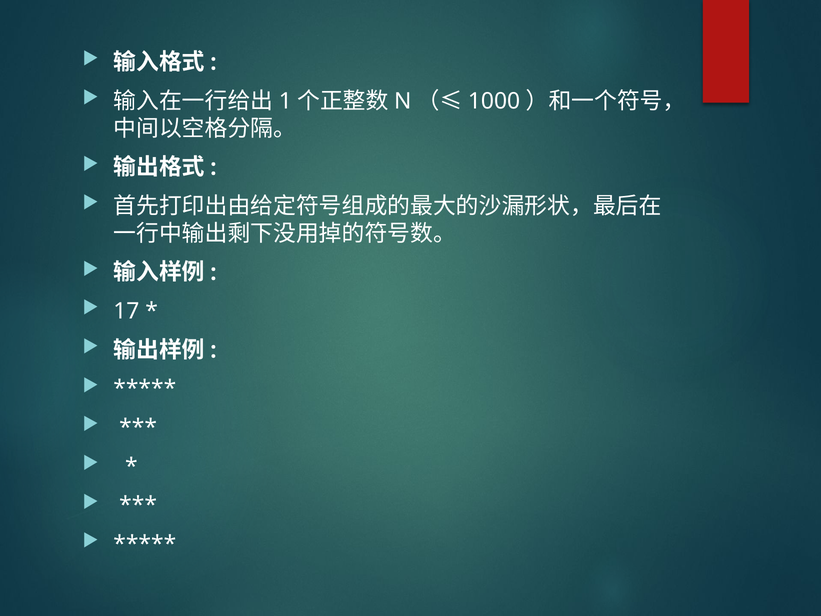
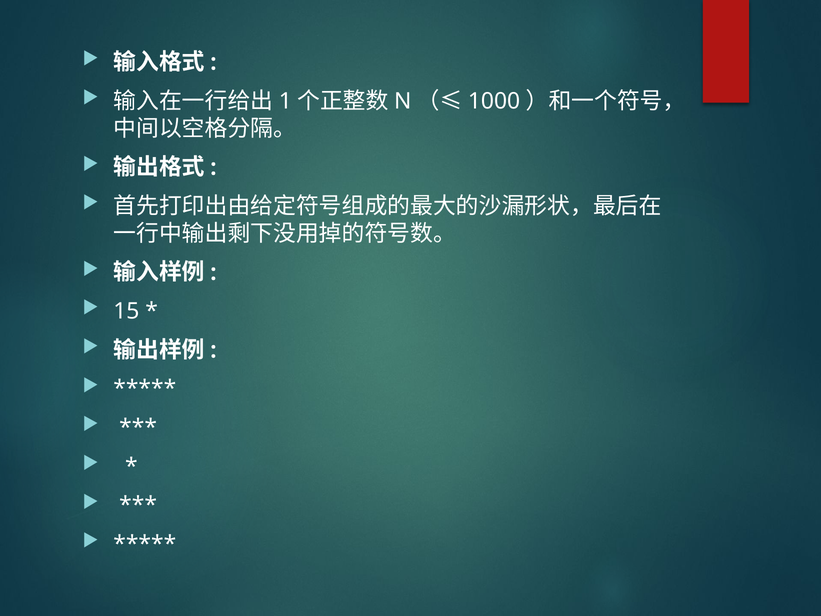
17: 17 -> 15 (126, 311)
